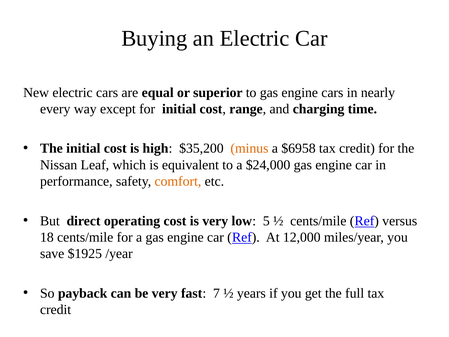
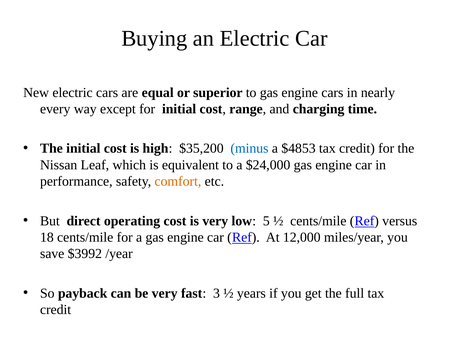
minus colour: orange -> blue (249, 148)
$6958: $6958 -> $4853 (299, 148)
$1925: $1925 -> $3992 (85, 254)
7: 7 -> 3 (216, 293)
